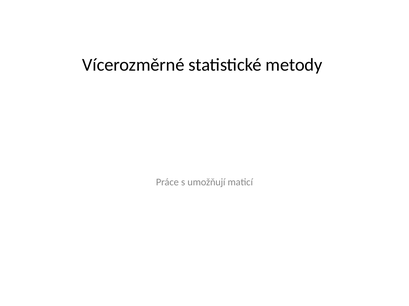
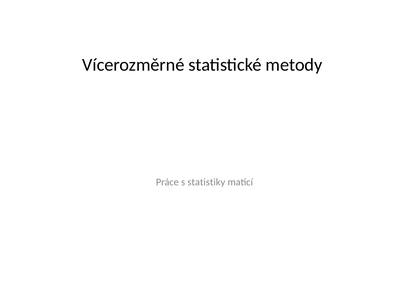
umožňují: umožňují -> statistiky (206, 183)
